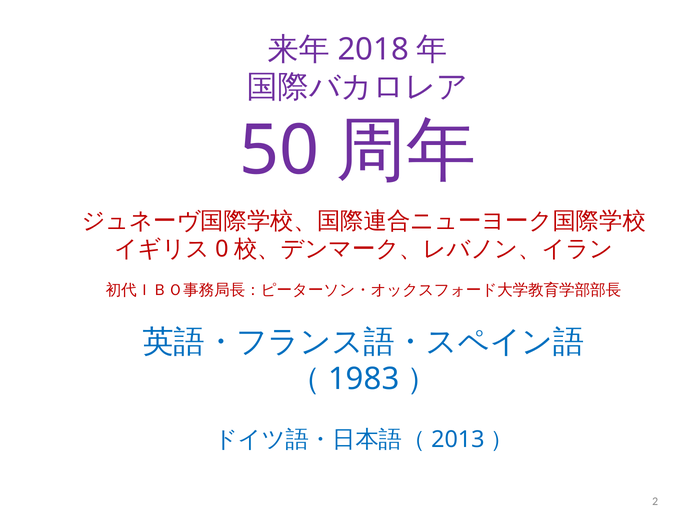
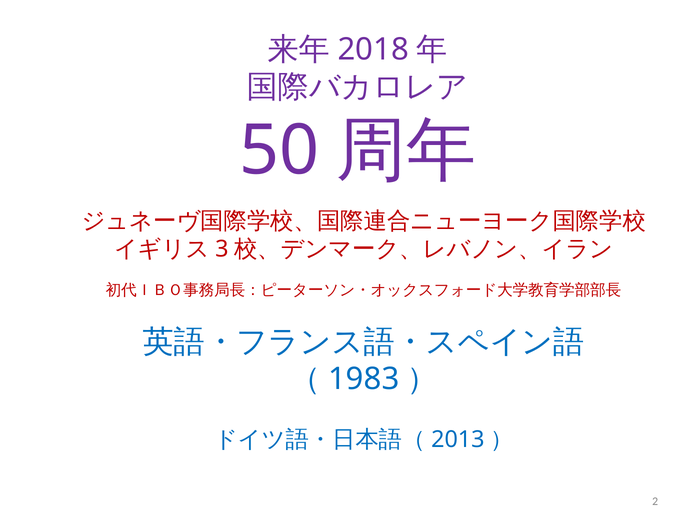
0: 0 -> 3 (222, 249)
